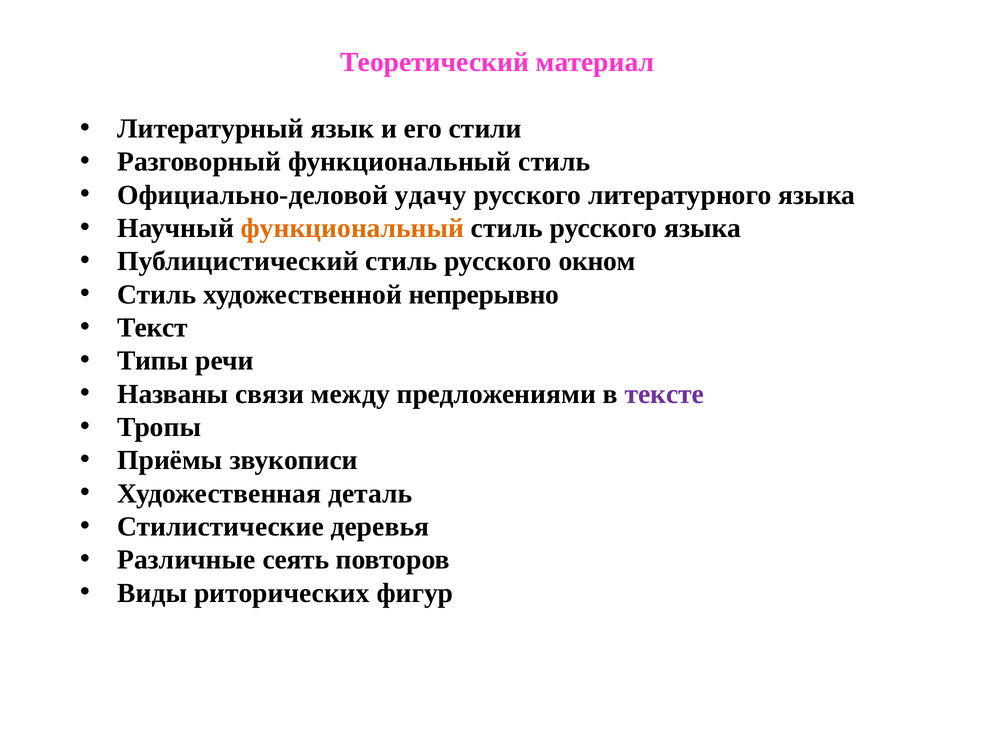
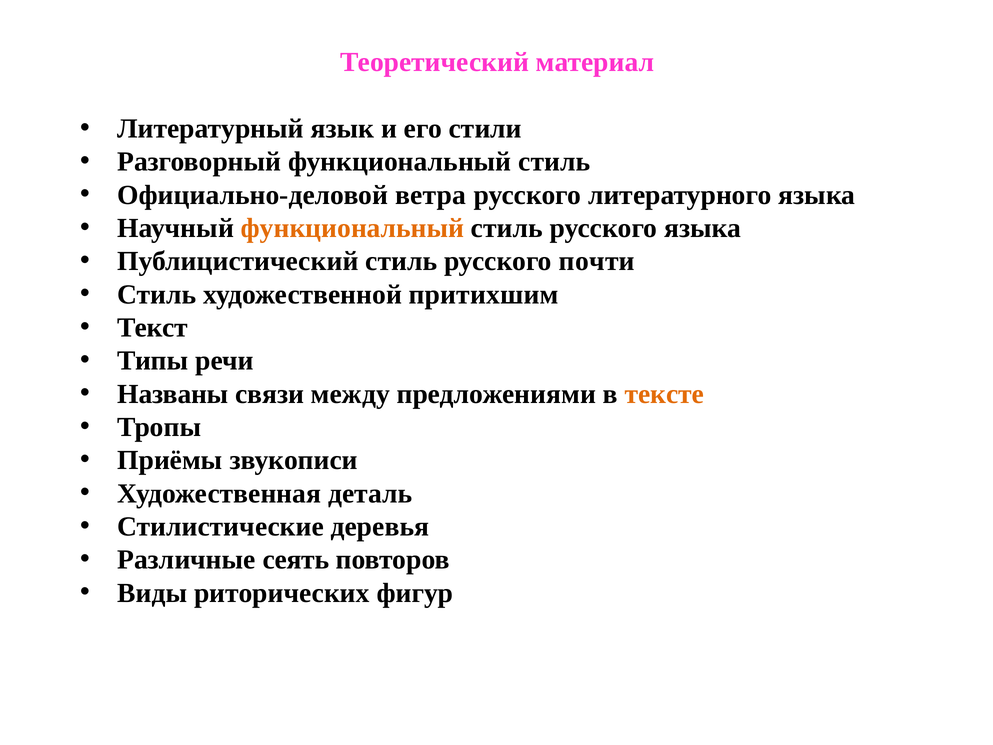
удачу: удачу -> ветра (431, 195)
окном: окном -> почти (597, 261)
непрерывно: непрерывно -> притихшим (484, 294)
тексте colour: purple -> orange (664, 394)
